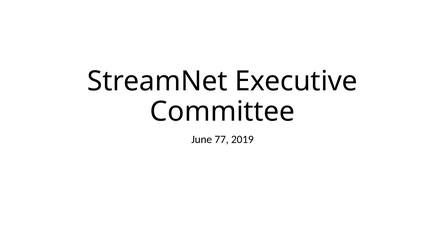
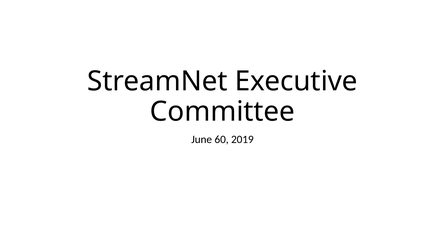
77: 77 -> 60 (222, 139)
